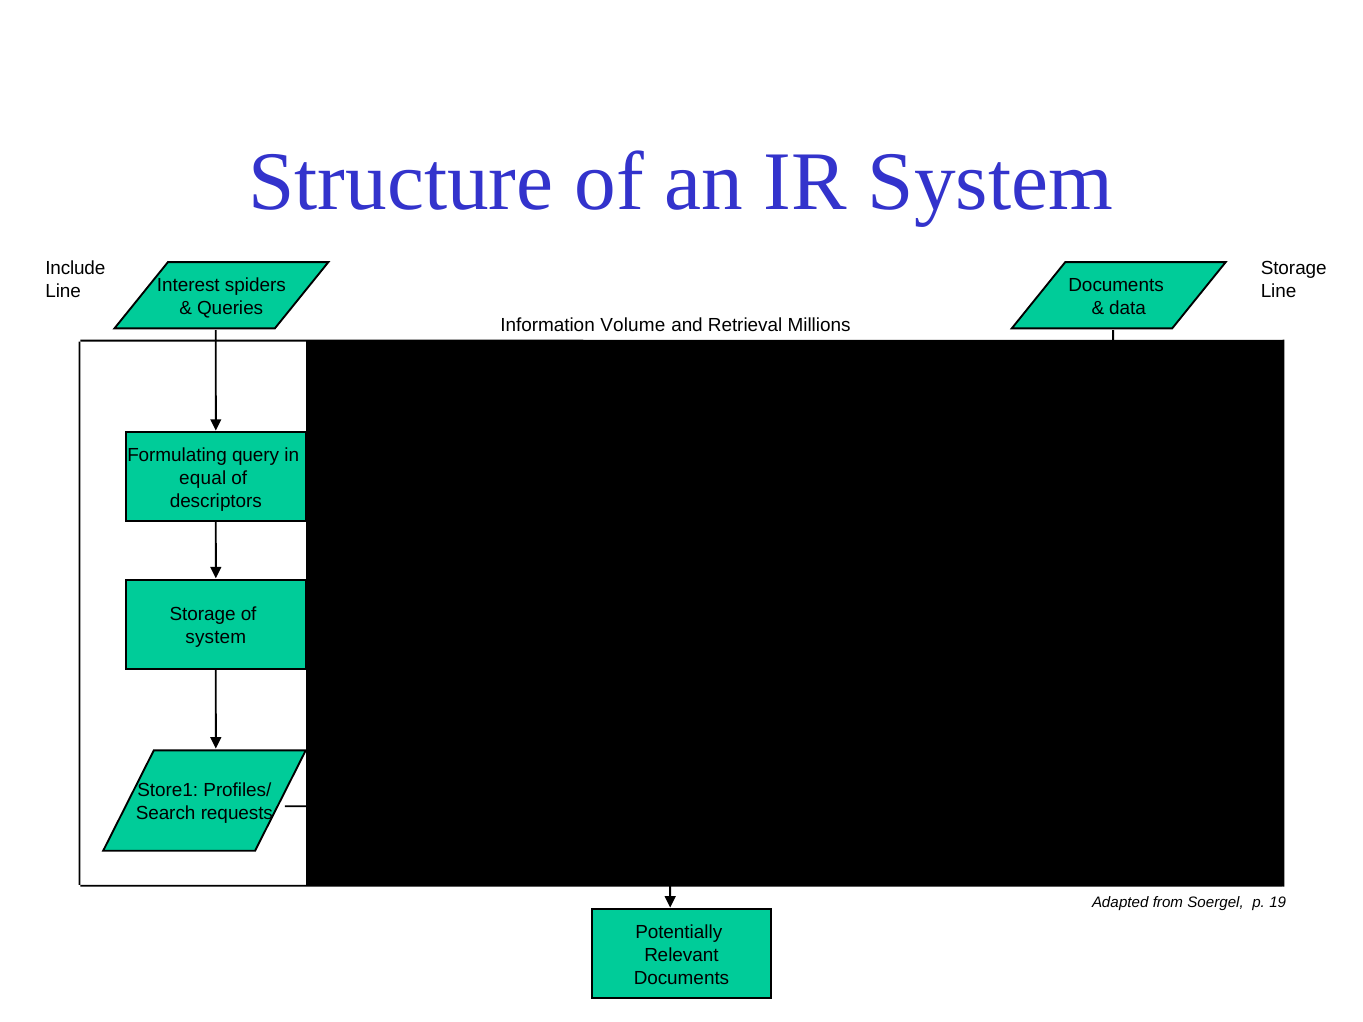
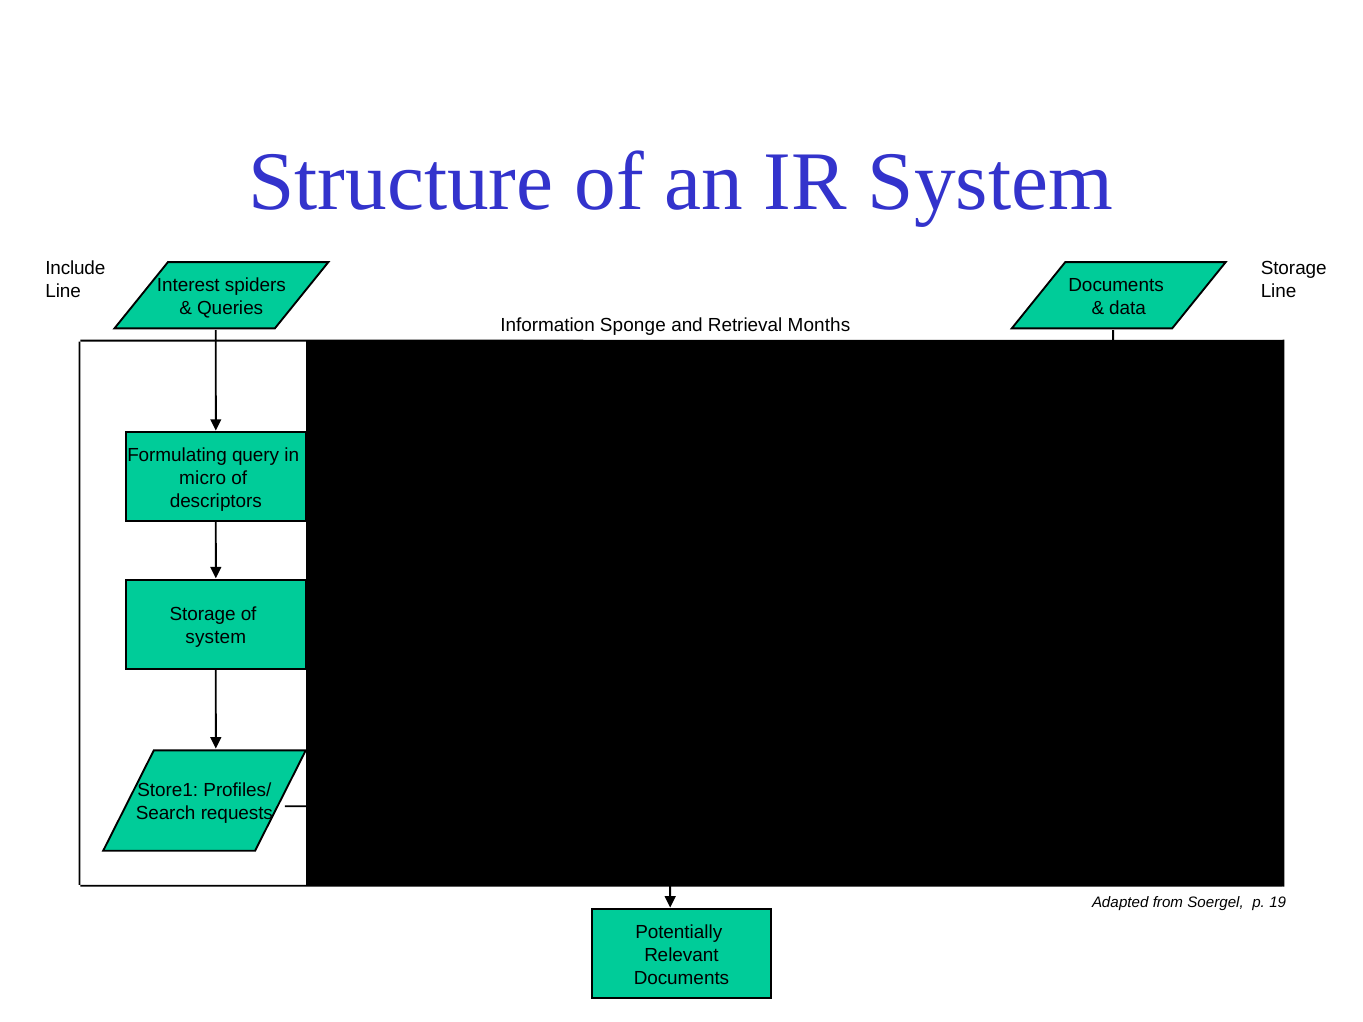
Volume: Volume -> Sponge (633, 325)
Millions: Millions -> Months (819, 325)
equal: equal -> micro (203, 478)
